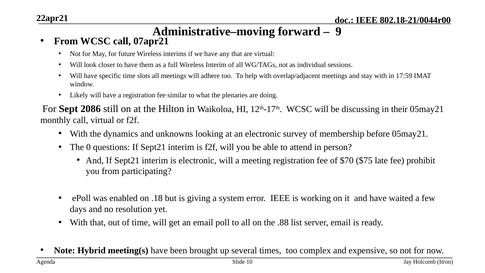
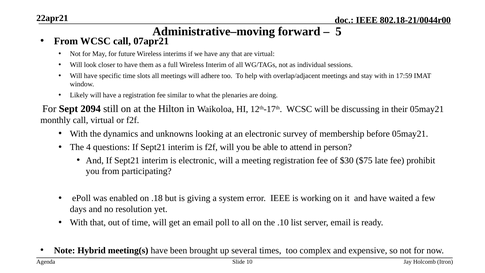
9: 9 -> 5 (339, 31)
2086: 2086 -> 2094 (91, 109)
0: 0 -> 4 (89, 147)
$70: $70 -> $30 (347, 160)
.88: .88 -> .10 (283, 222)
